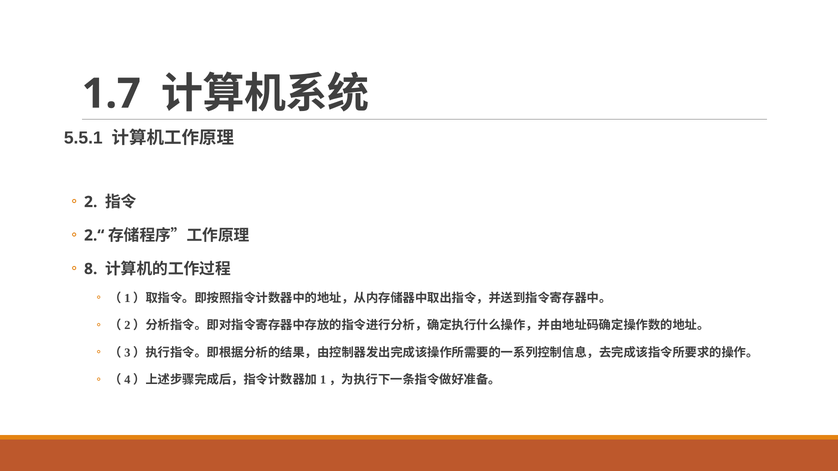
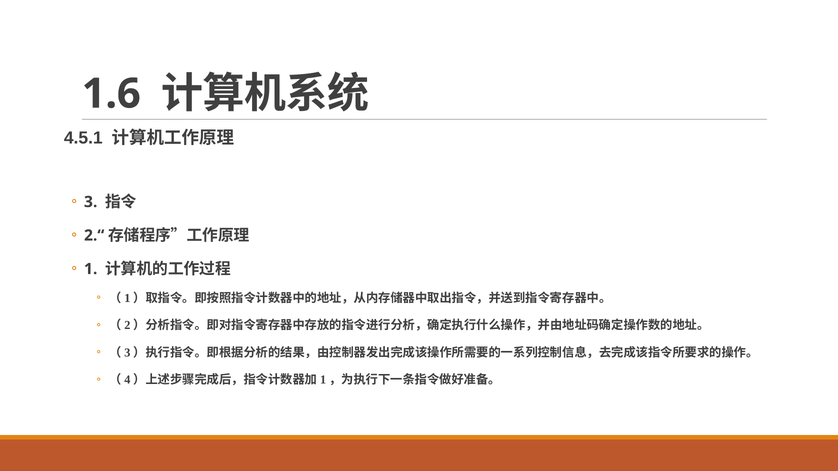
1.7: 1.7 -> 1.6 (111, 94)
5.5.1: 5.5.1 -> 4.5.1 (83, 138)
2: 2 -> 3 (91, 202)
8: 8 -> 1 (91, 269)
